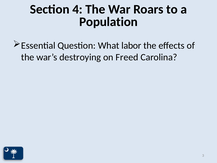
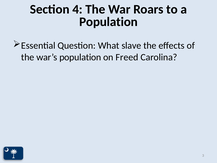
labor: labor -> slave (131, 46)
war’s destroying: destroying -> population (80, 57)
